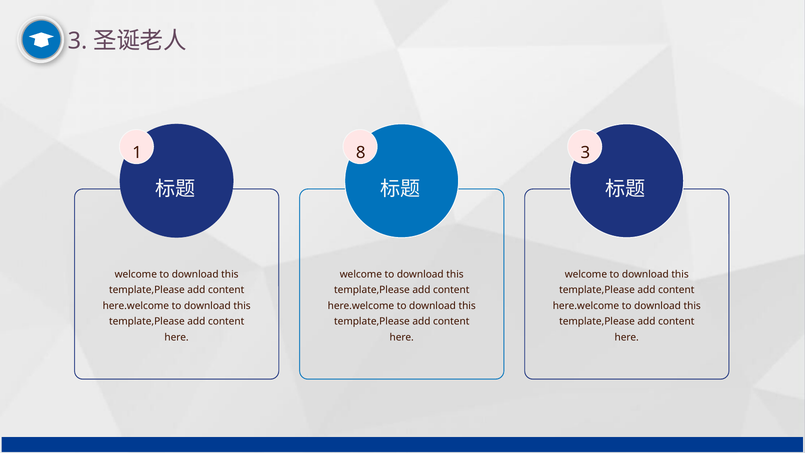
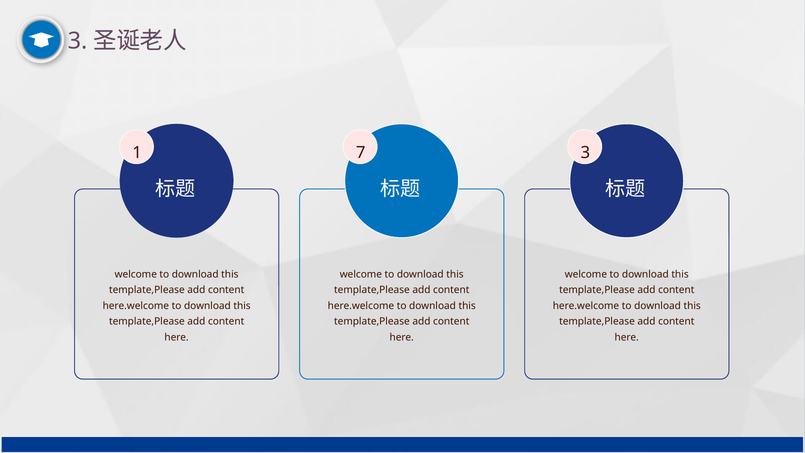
8: 8 -> 7 (361, 153)
